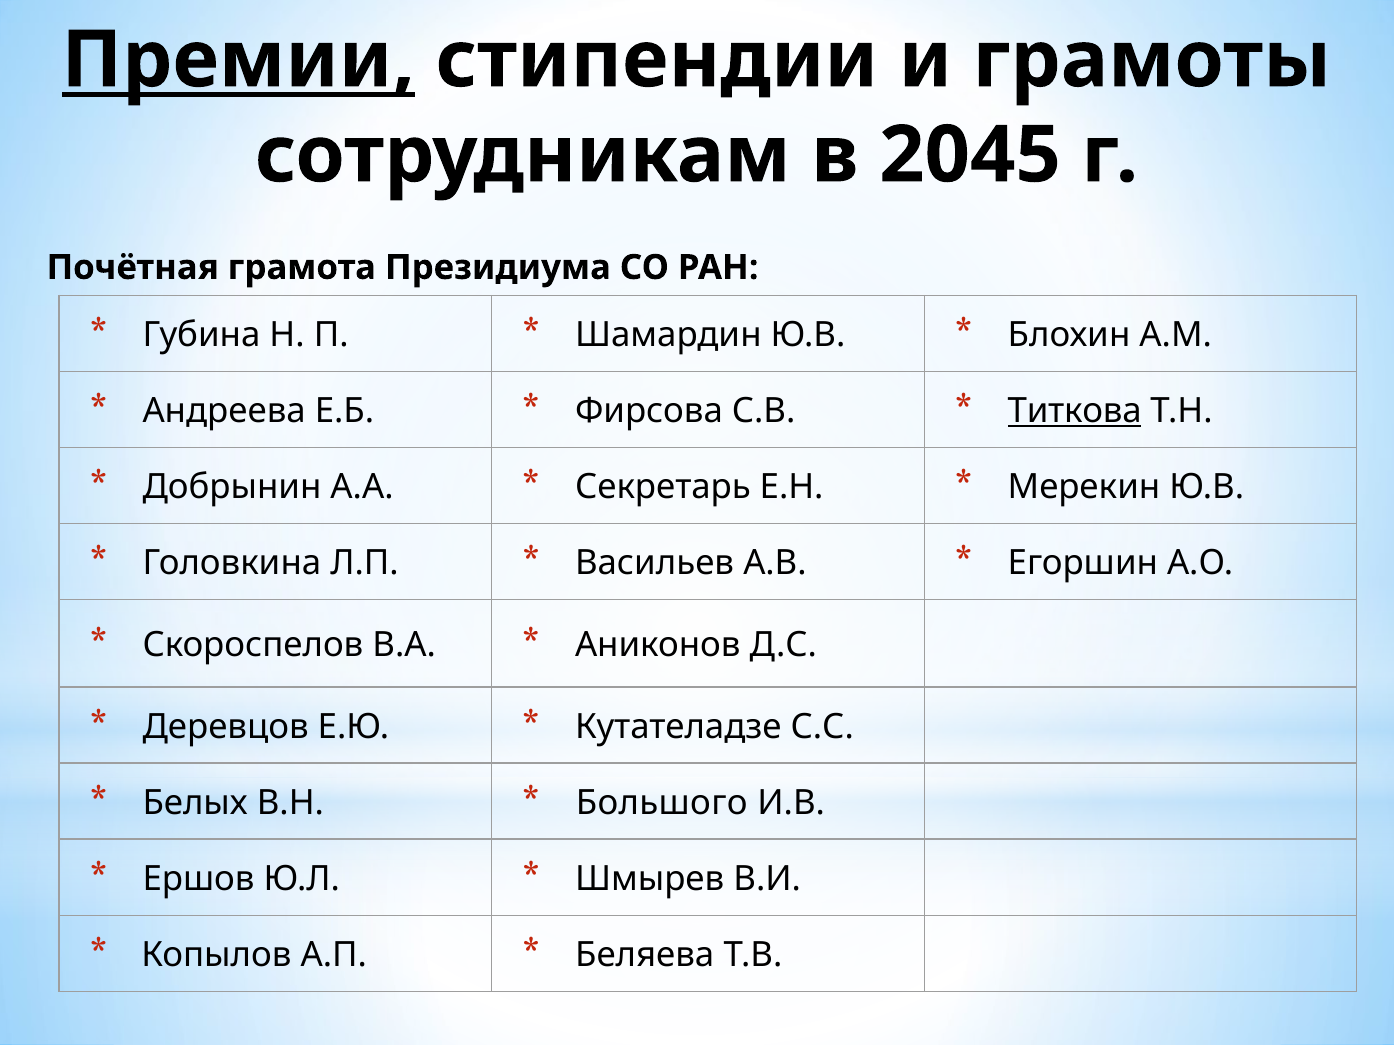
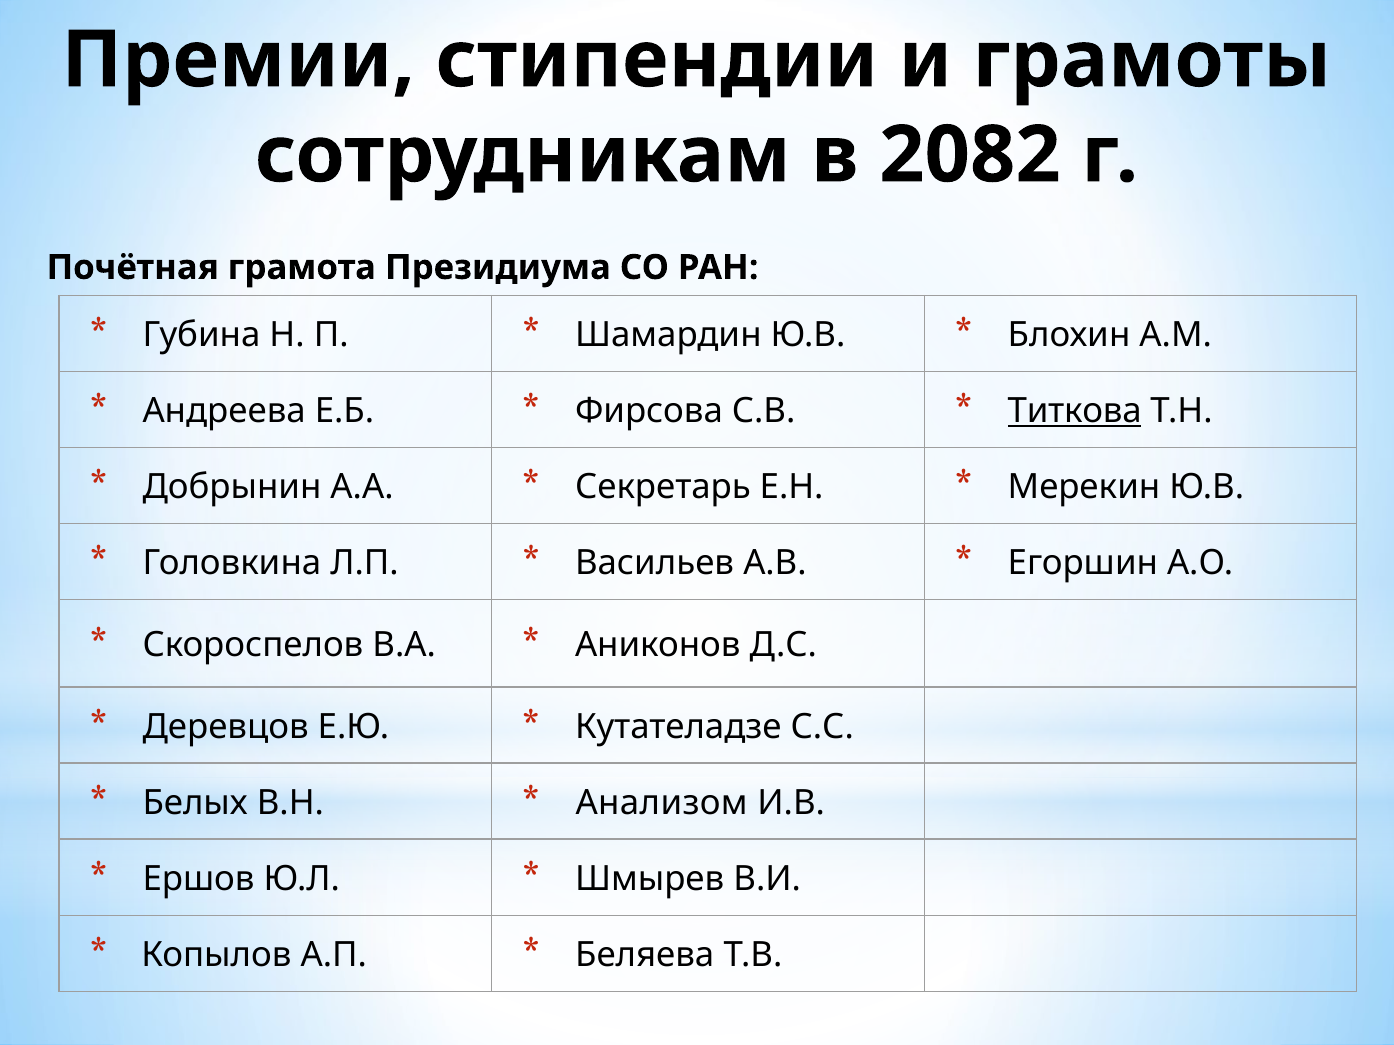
Премии underline: present -> none (238, 60)
2045: 2045 -> 2082 (970, 155)
Большого: Большого -> Анализом (662, 803)
